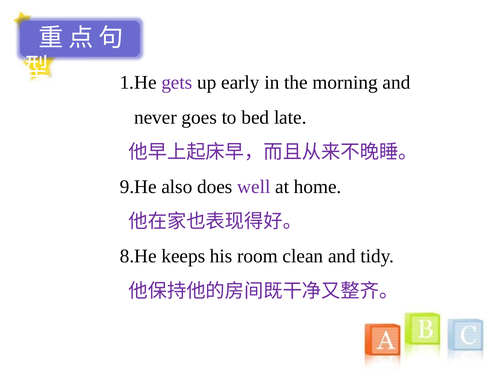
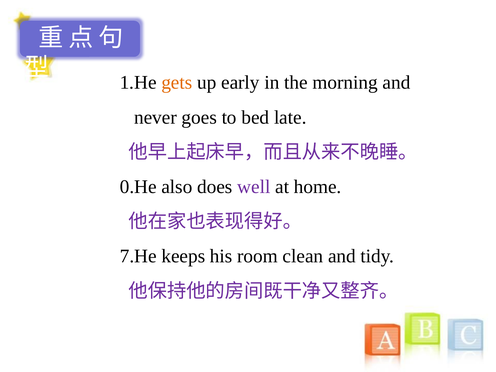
gets colour: purple -> orange (177, 83)
9.He: 9.He -> 0.He (138, 187)
8.He: 8.He -> 7.He (138, 256)
